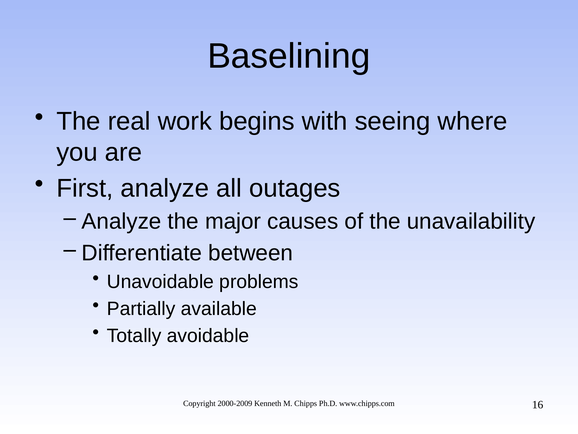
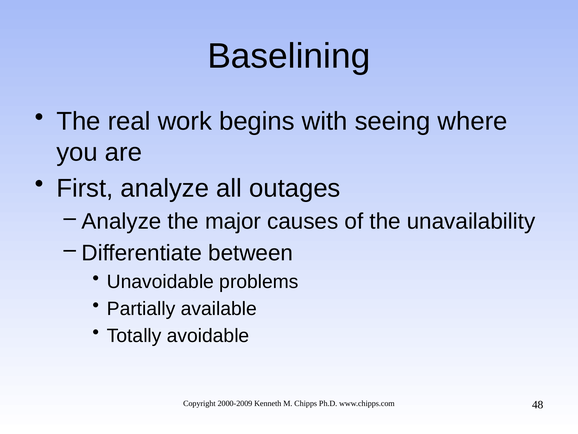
16: 16 -> 48 (538, 404)
